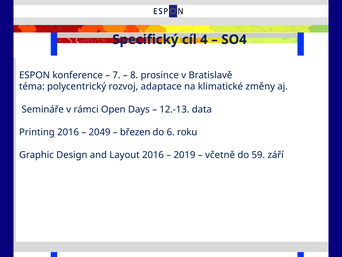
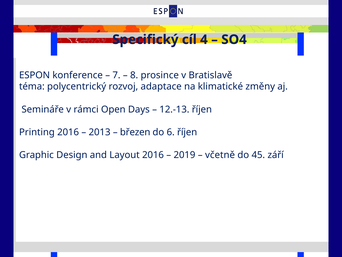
12.-13 data: data -> říjen (202, 109)
2049: 2049 -> 2013 (100, 132)
6 roku: roku -> říjen (187, 132)
59: 59 -> 45 (258, 155)
